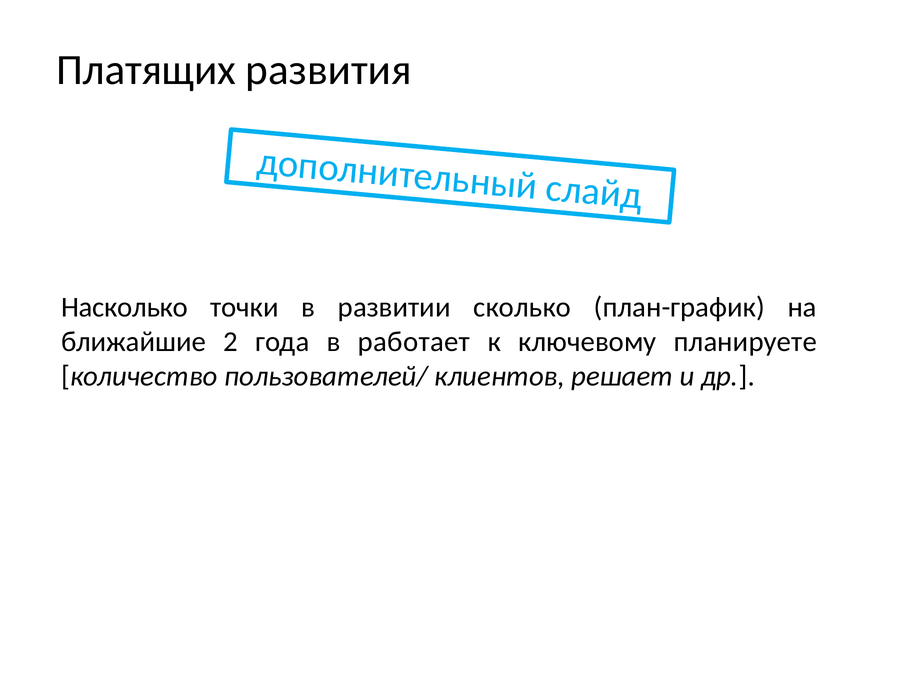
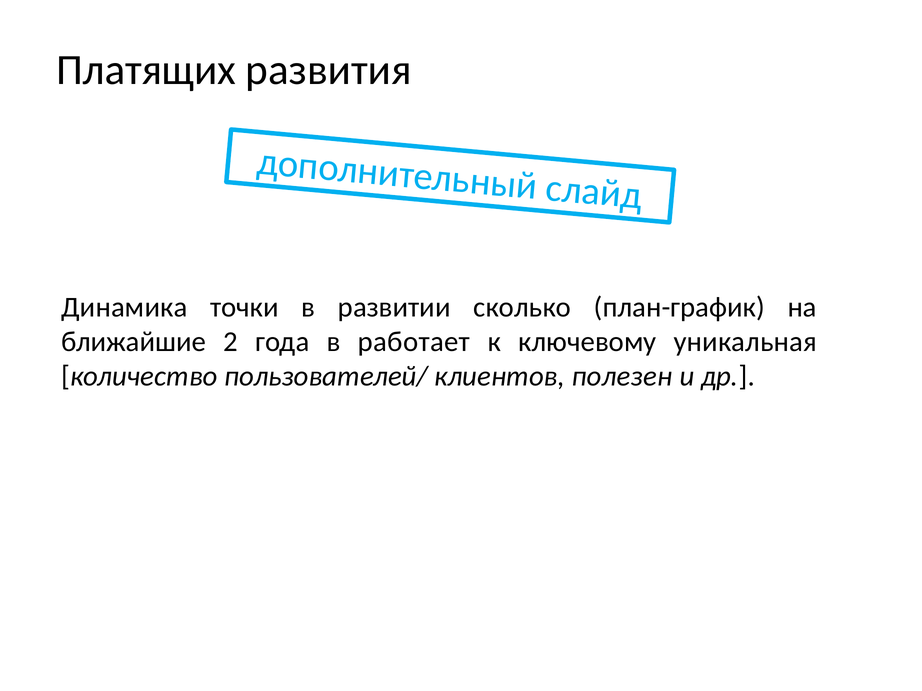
Насколько: Насколько -> Динамика (124, 307)
планируете: планируете -> уникальная (745, 342)
решает: решает -> полезен (622, 377)
